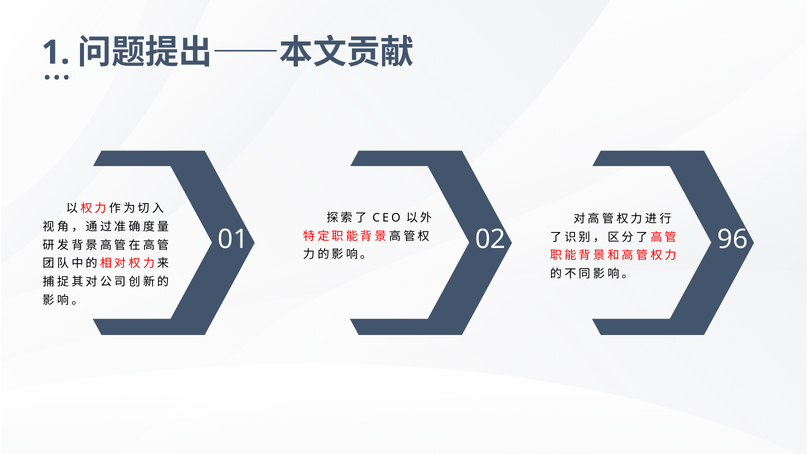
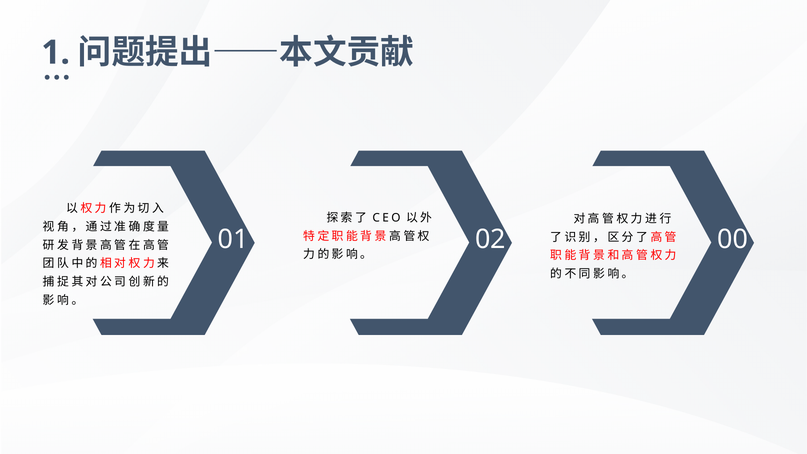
96: 96 -> 00 (733, 240)
